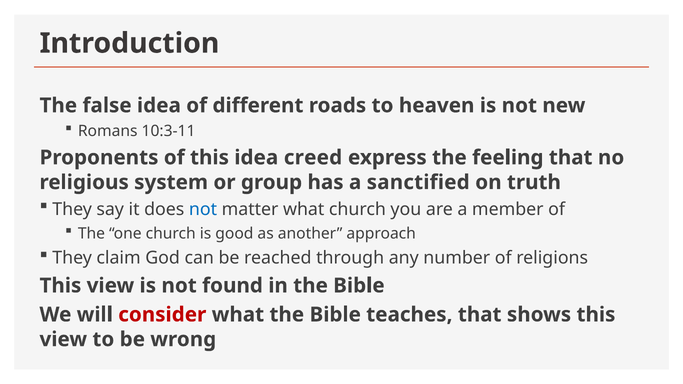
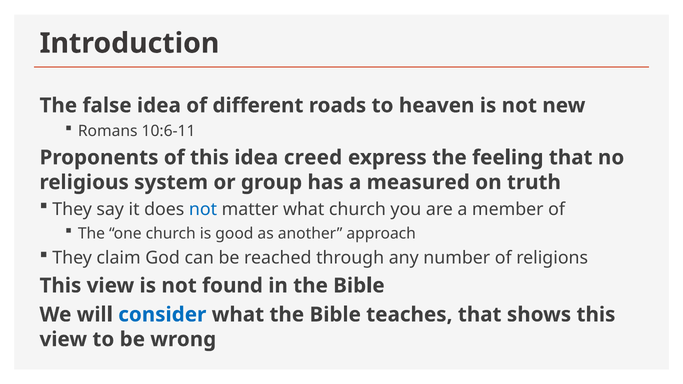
10:3-11: 10:3-11 -> 10:6-11 (169, 131)
sanctified: sanctified -> measured (418, 182)
consider colour: red -> blue (162, 315)
